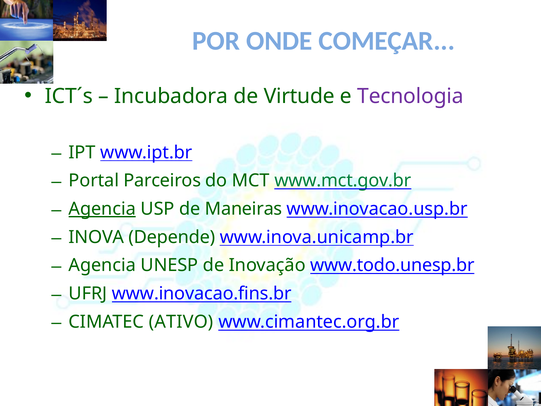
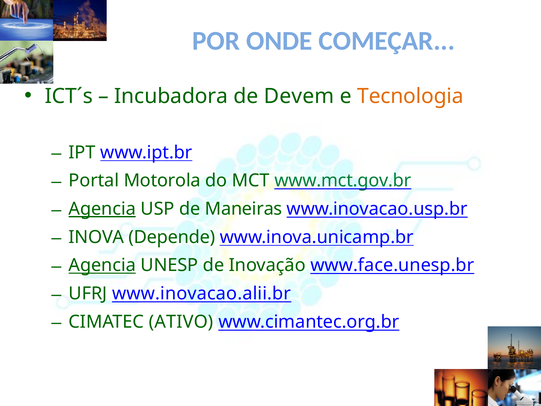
Virtude: Virtude -> Devem (299, 96)
Tecnologia colour: purple -> orange (410, 96)
Parceiros: Parceiros -> Motorola (162, 181)
Agencia underline: none -> present (102, 265)
www.todo.unesp.br: www.todo.unesp.br -> www.face.unesp.br (392, 265)
www.inovacao.fins.br: www.inovacao.fins.br -> www.inovacao.alii.br (202, 293)
